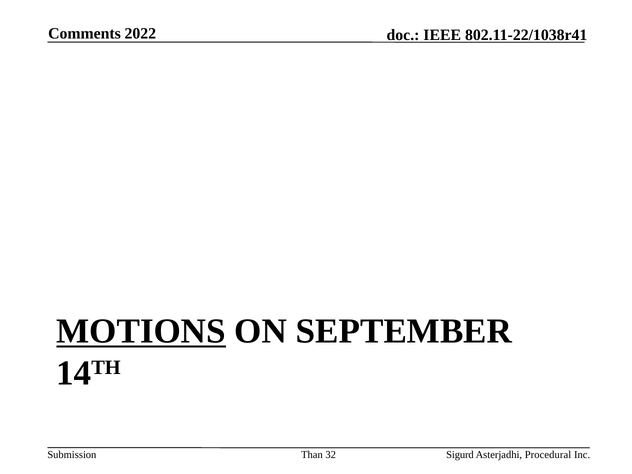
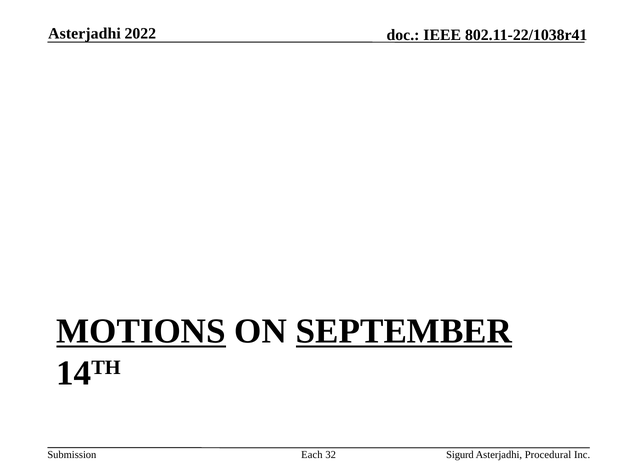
Comments: Comments -> Asterjadhi (84, 34)
SEPTEMBER underline: none -> present (404, 331)
Than: Than -> Each (312, 455)
